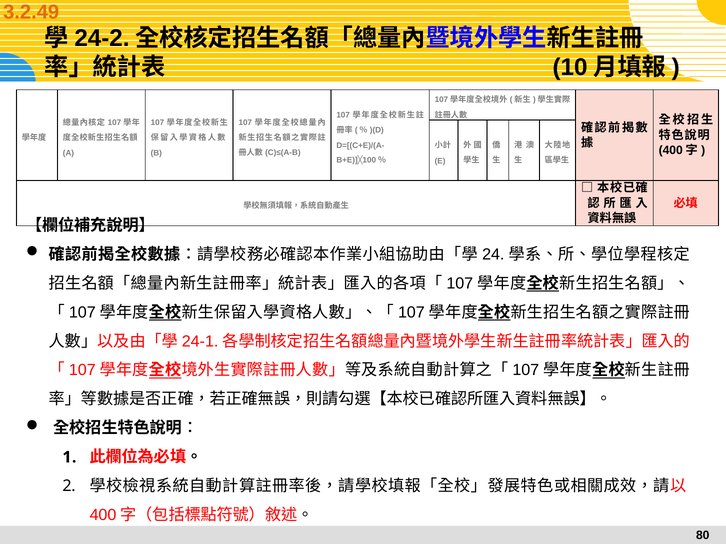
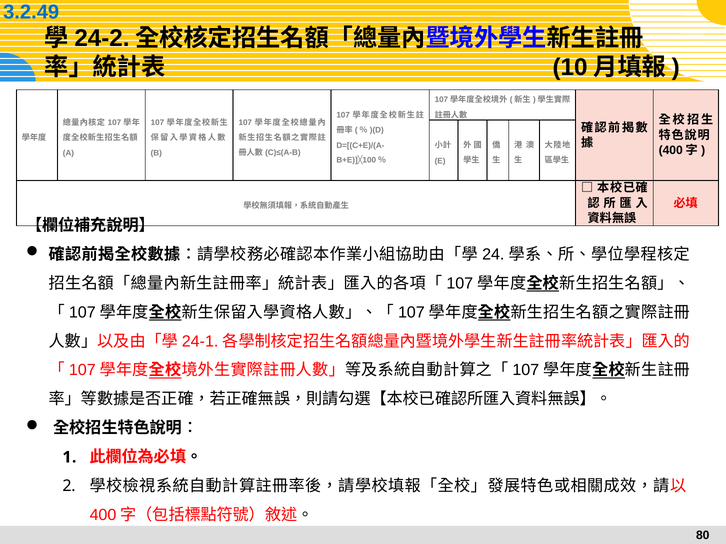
3.2.49 colour: orange -> blue (31, 12)
